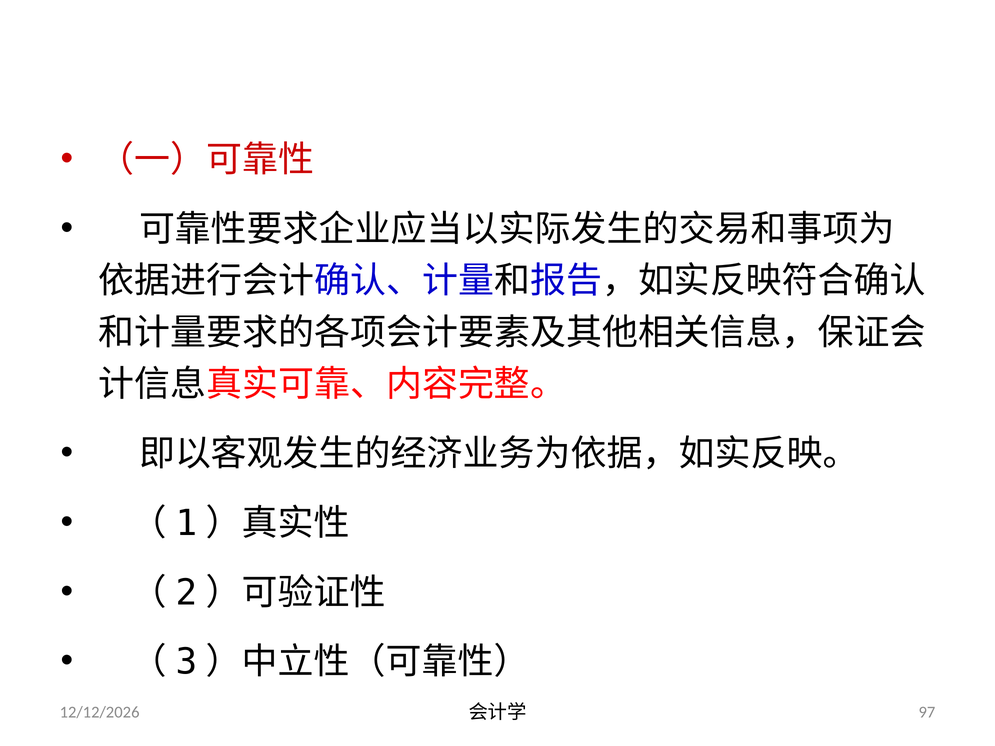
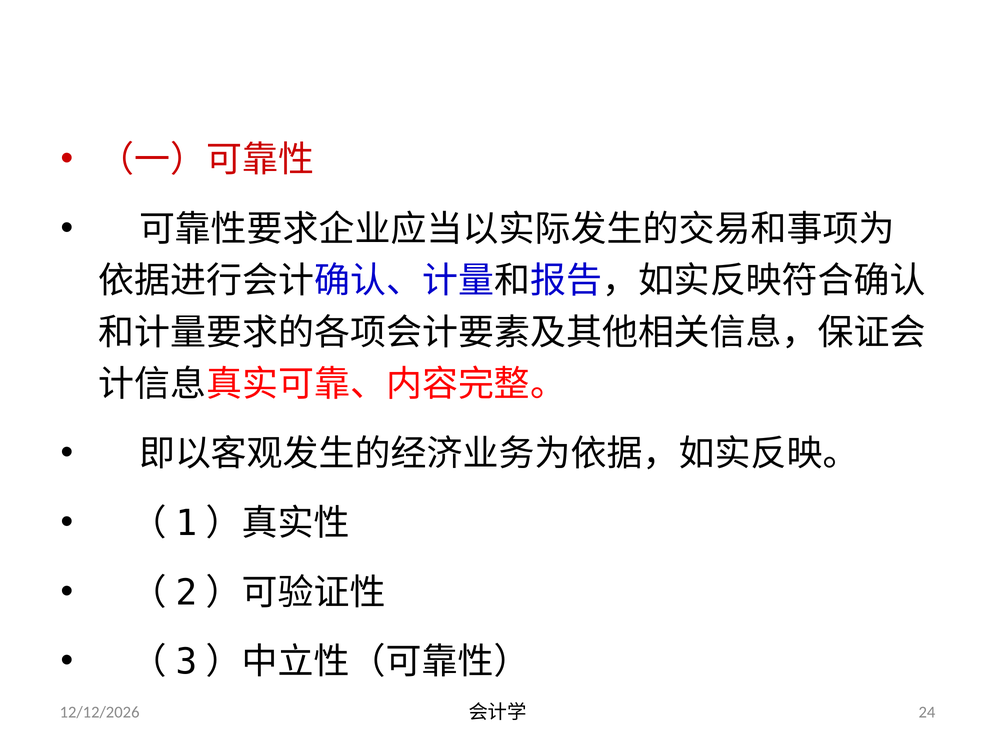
97: 97 -> 24 (927, 712)
